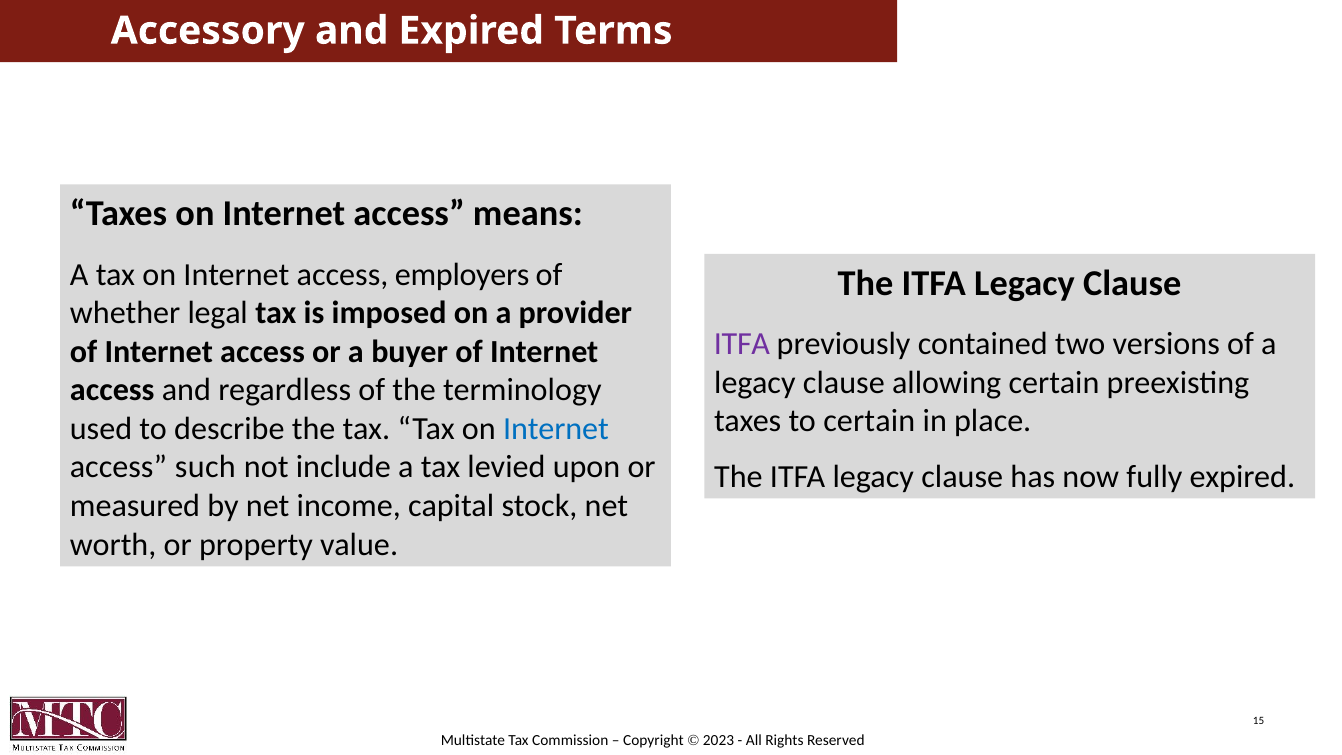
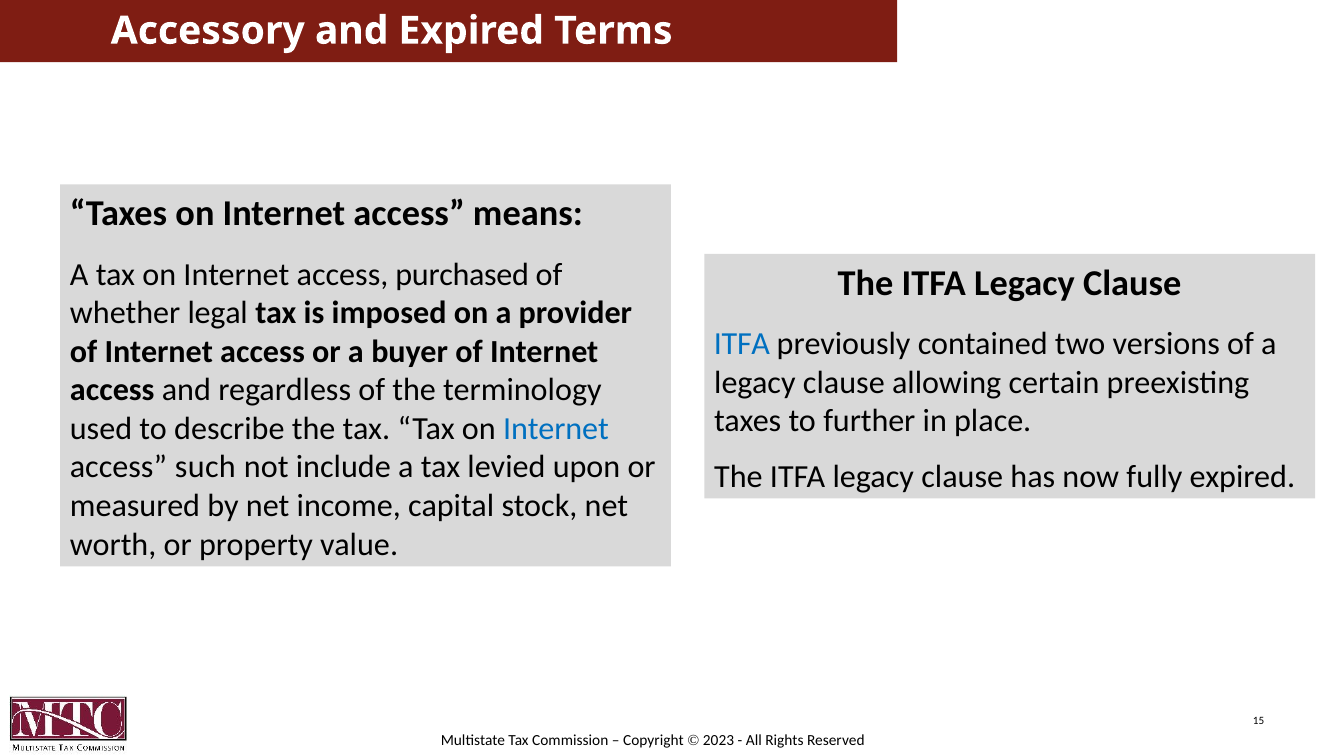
employers: employers -> purchased (462, 275)
ITFA colour: purple -> blue (742, 344)
to certain: certain -> further (869, 421)
